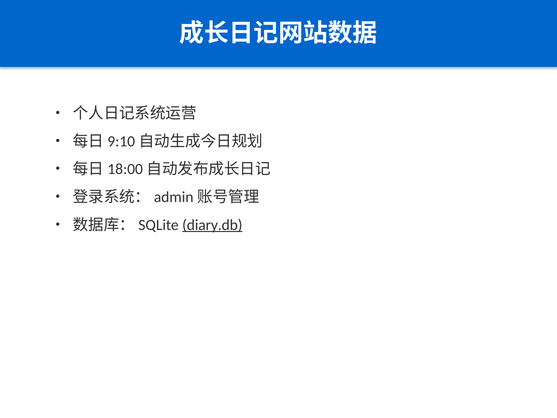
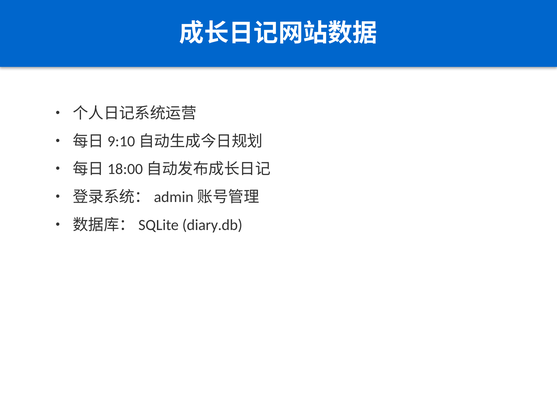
diary.db underline: present -> none (212, 225)
